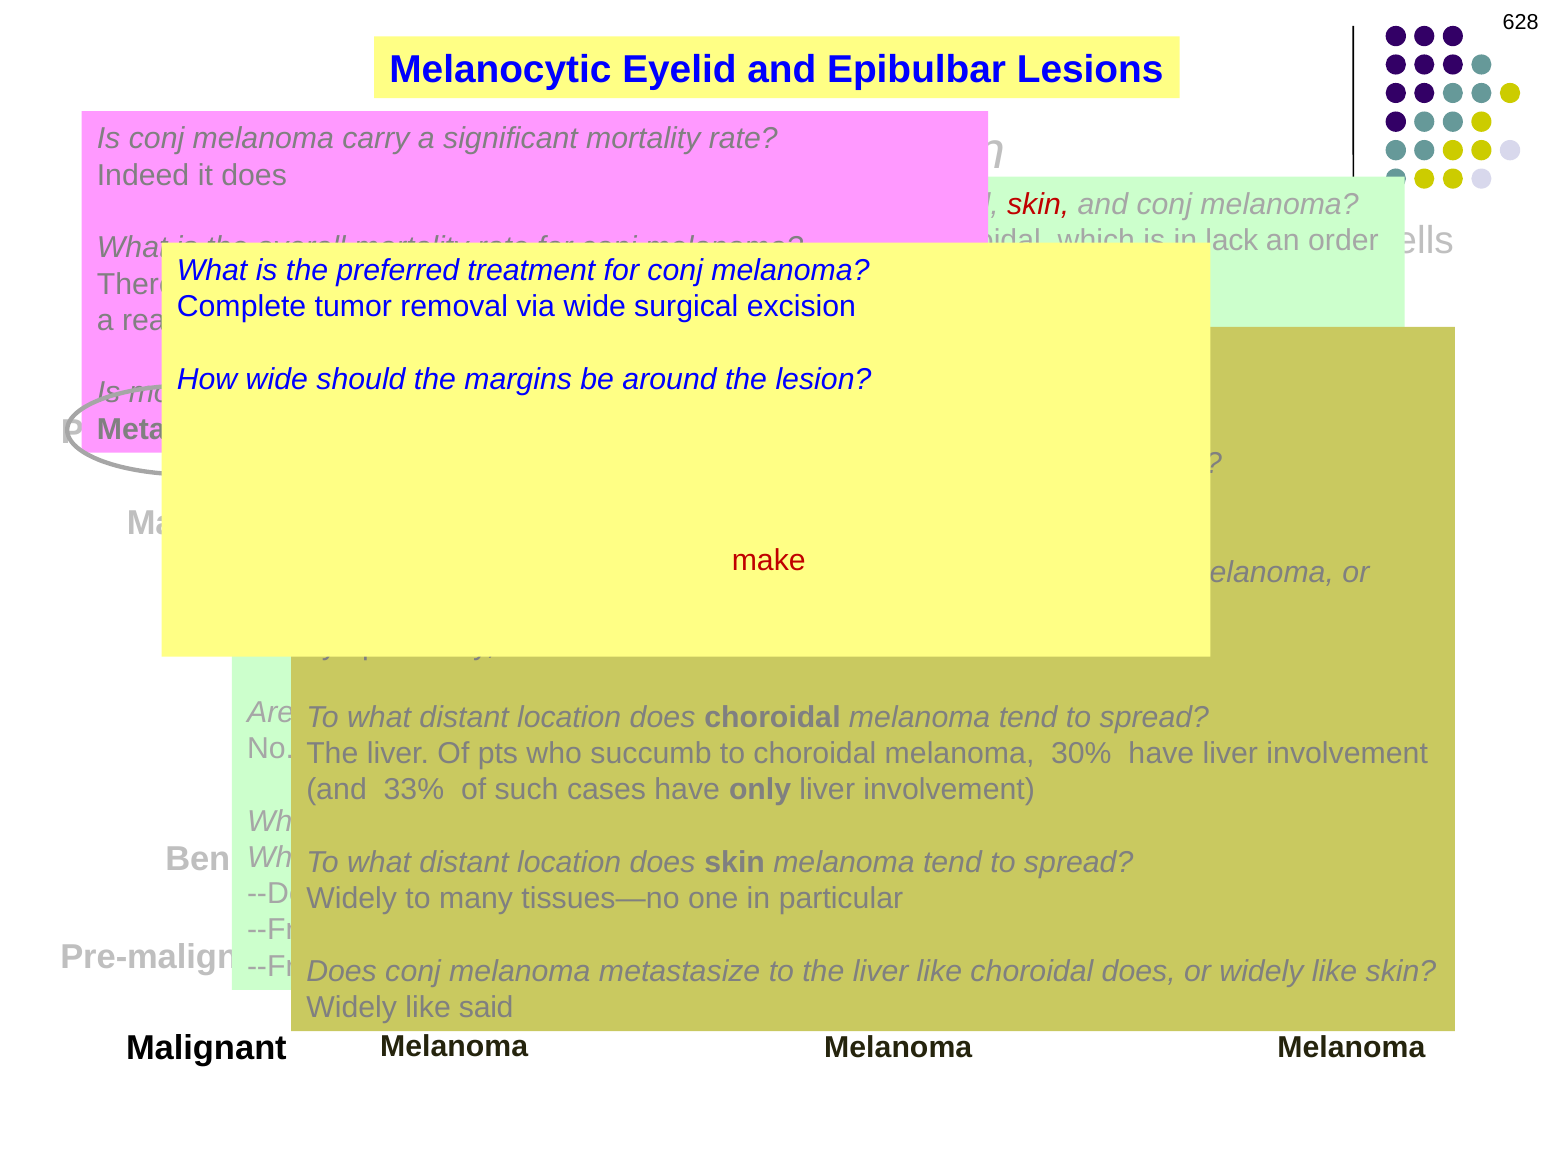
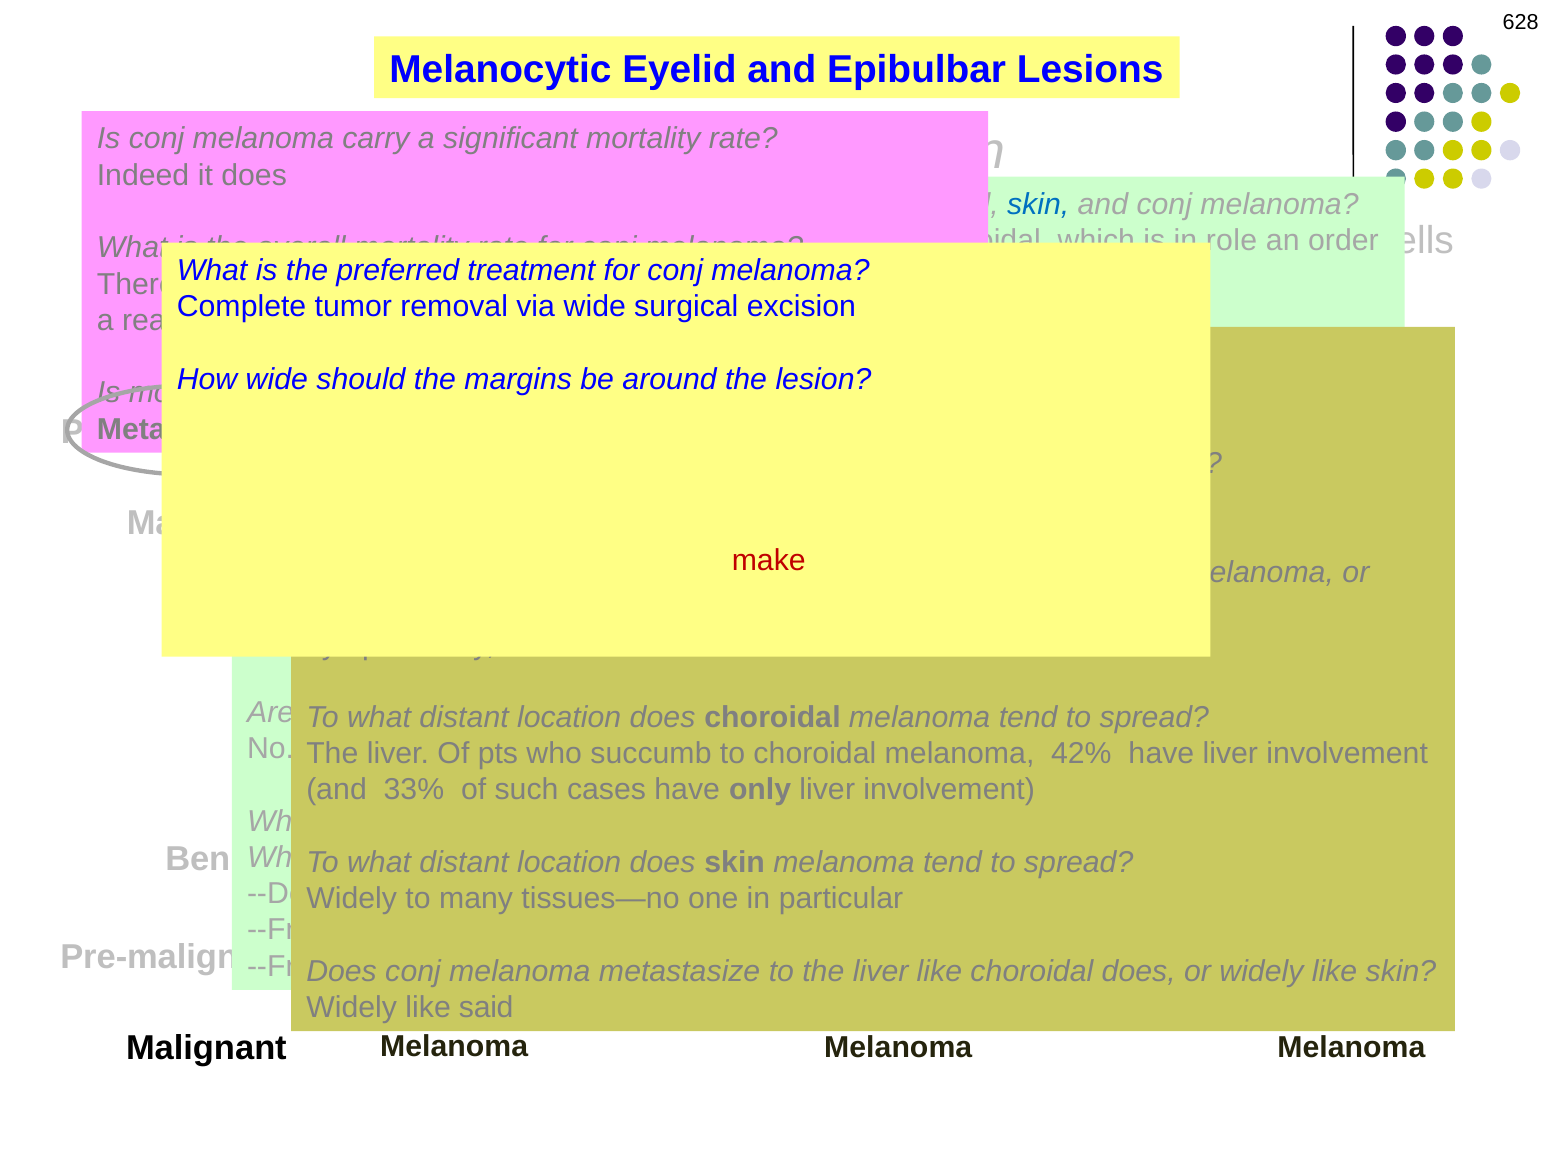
skin colour: red -> blue (1038, 205)
lack: lack -> role (1231, 241)
30%: 30% -> 42% (1081, 754)
